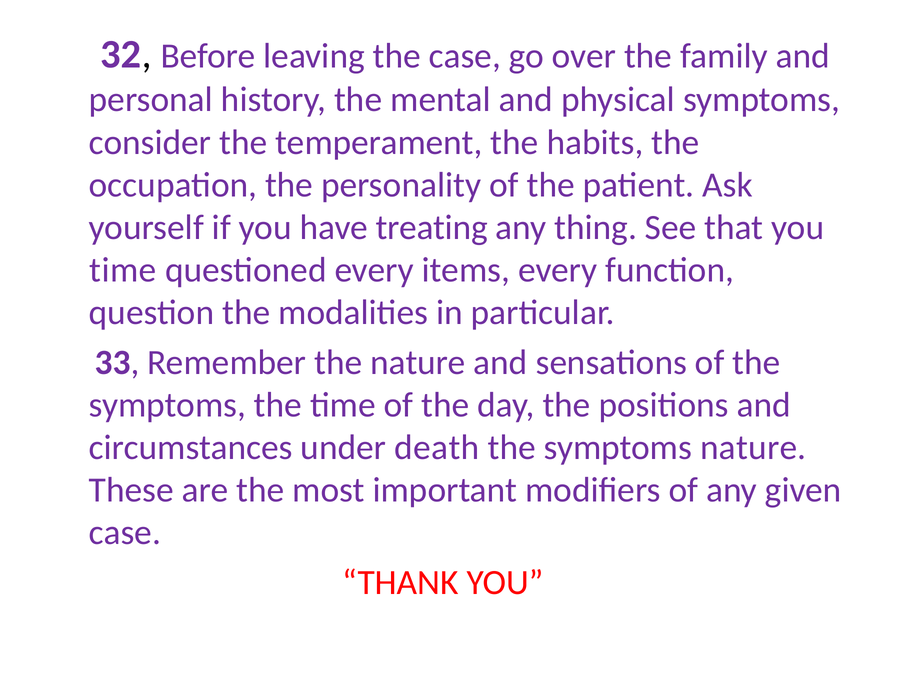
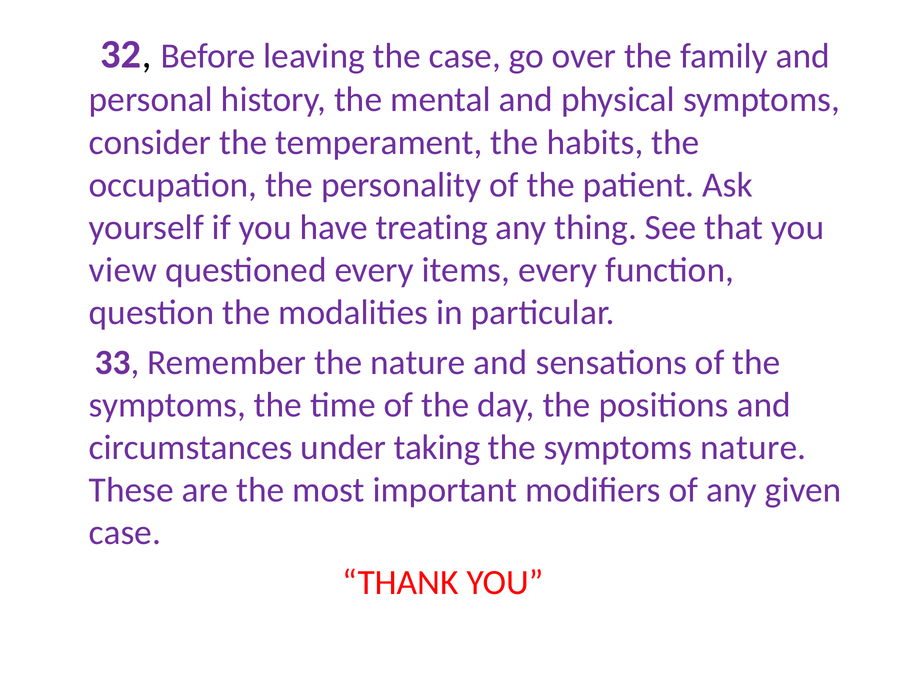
time: time -> view (123, 270)
death: death -> taking (437, 448)
